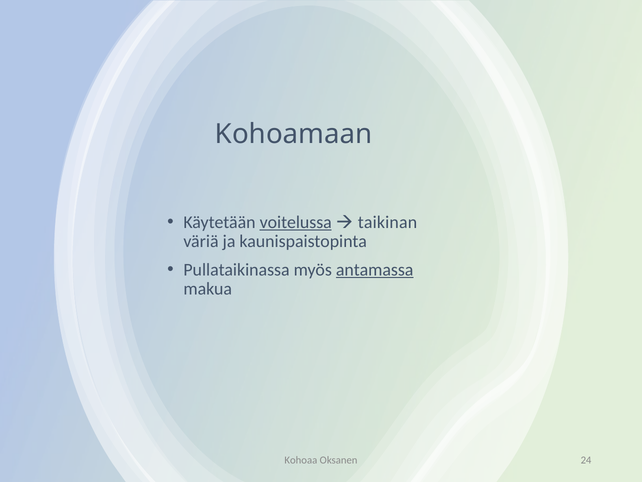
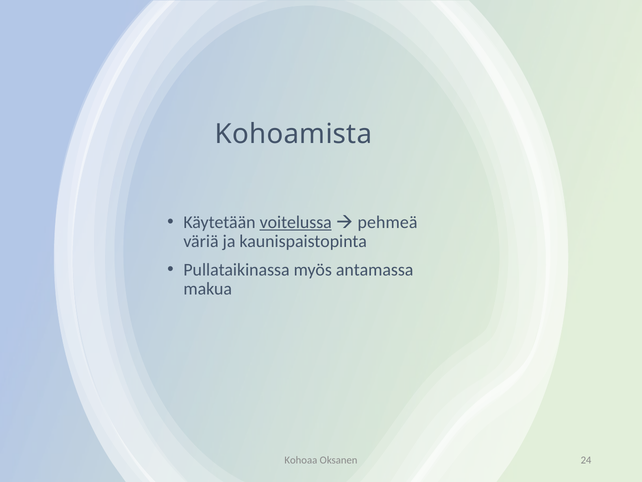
Kohoamaan: Kohoamaan -> Kohoamista (294, 134)
taikinan: taikinan -> pehmeä (388, 222)
antamassa underline: present -> none (375, 269)
